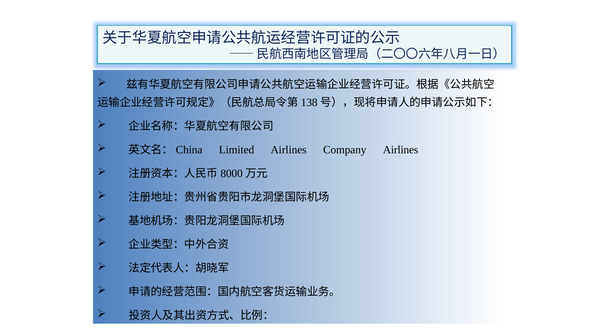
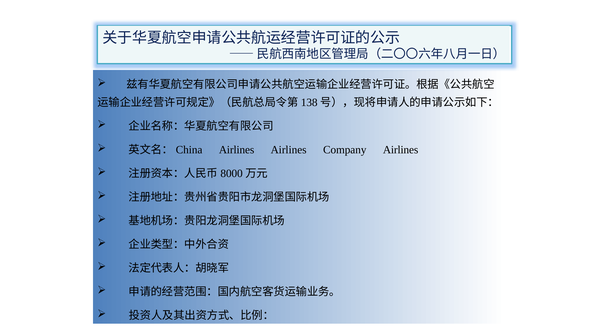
Limited: Limited -> Airlines (237, 150)
